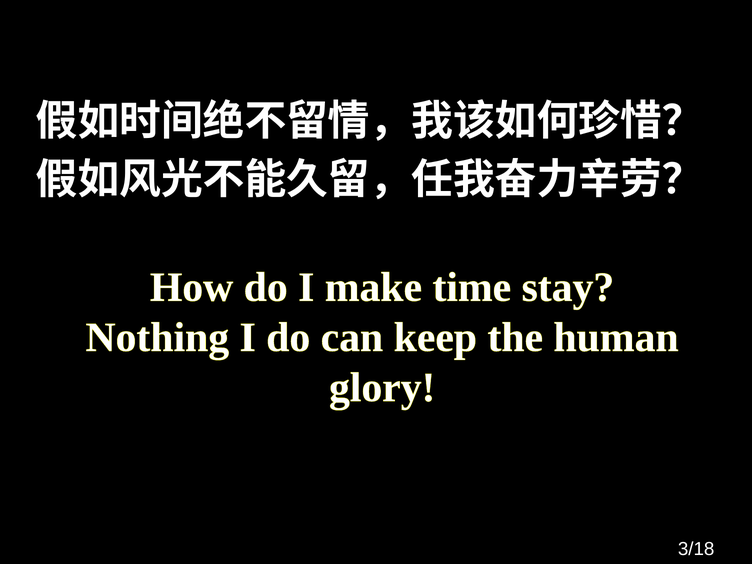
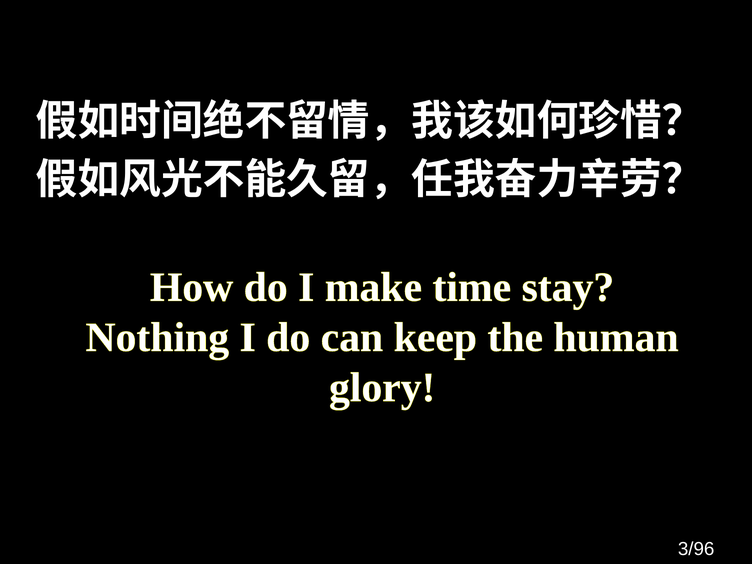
3/18: 3/18 -> 3/96 (696, 549)
